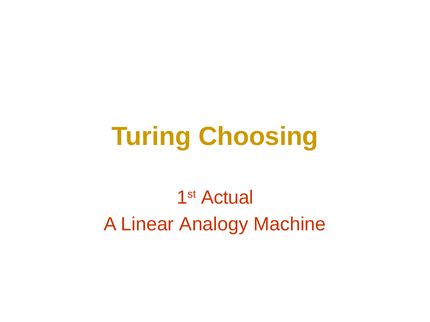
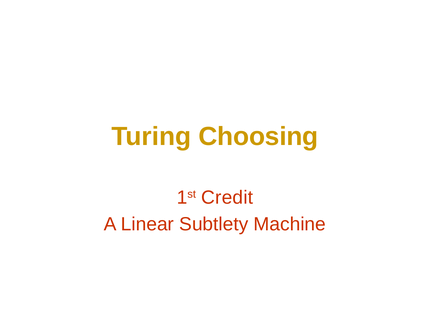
Actual: Actual -> Credit (227, 198)
Analogy: Analogy -> Subtlety (214, 224)
